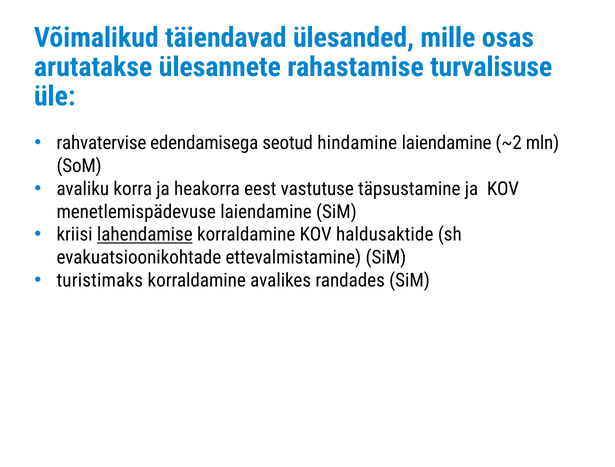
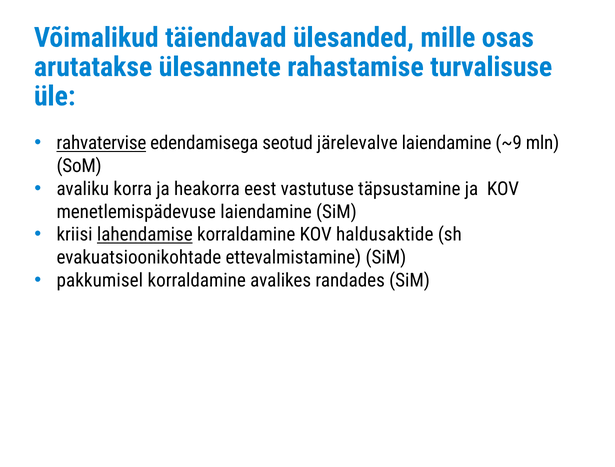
rahvatervise underline: none -> present (101, 143)
hindamine: hindamine -> järelevalve (357, 143)
~2: ~2 -> ~9 (509, 143)
turistimaks: turistimaks -> pakkumisel (100, 281)
